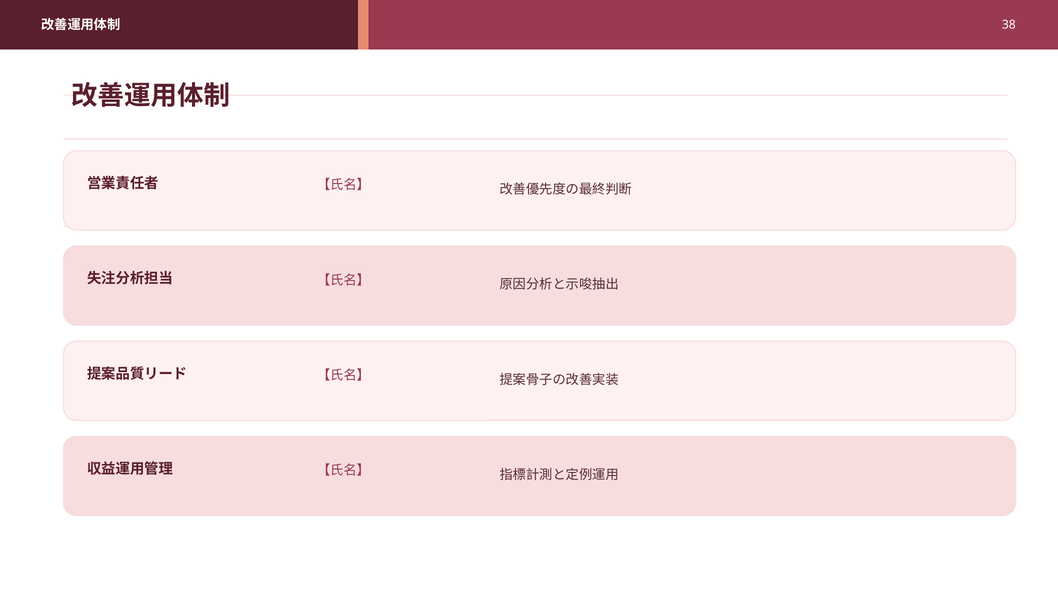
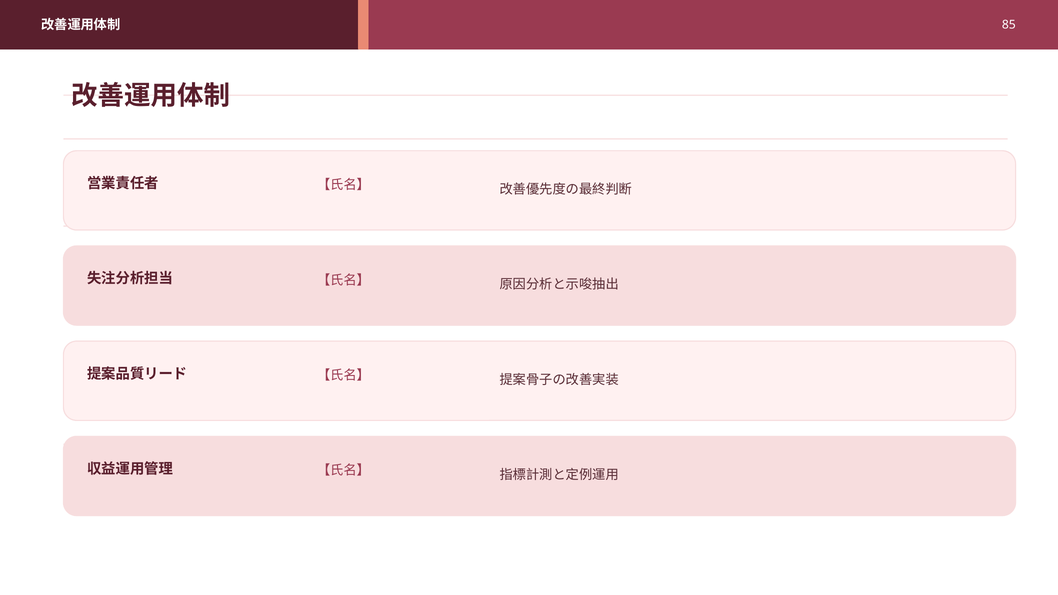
38: 38 -> 85 (1009, 25)
